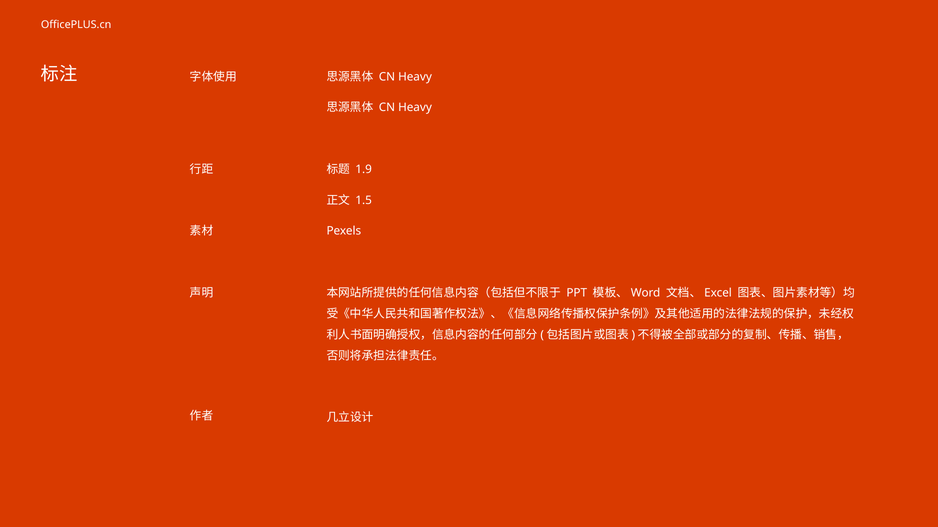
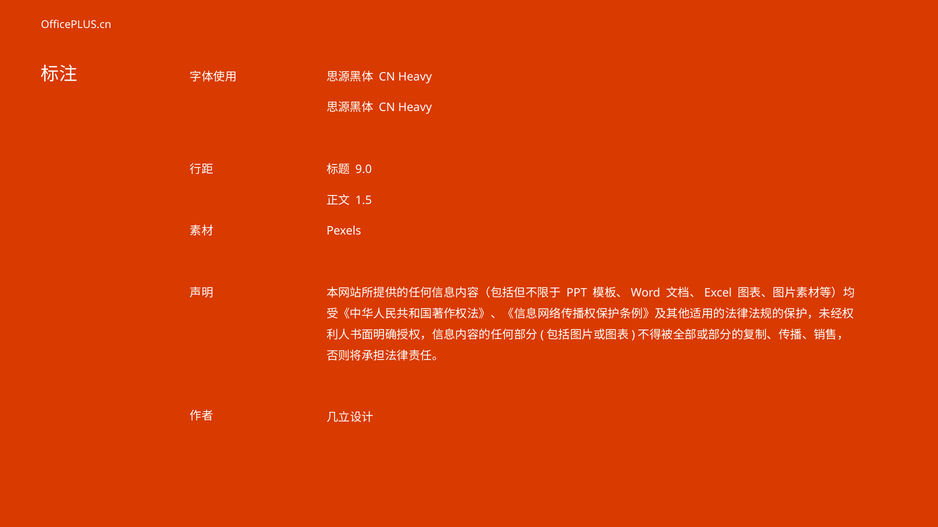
1.9: 1.9 -> 9.0 (364, 170)
